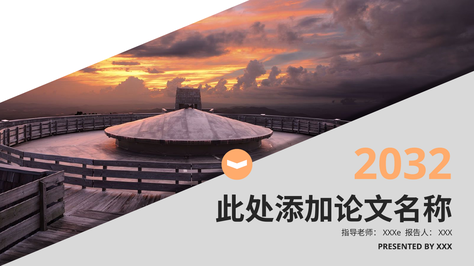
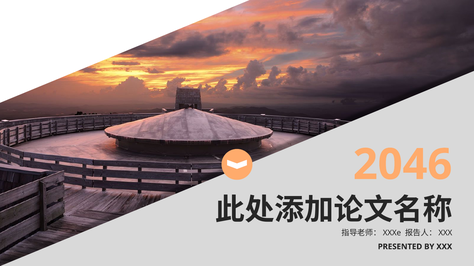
2032: 2032 -> 2046 (403, 165)
